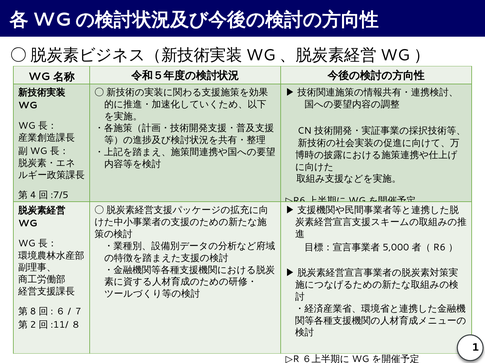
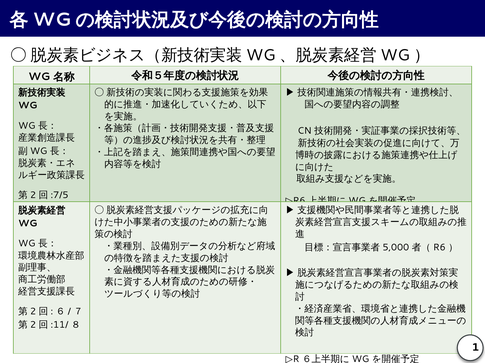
4: 4 -> 2 (33, 195)
8: 8 -> 2 (33, 312)
